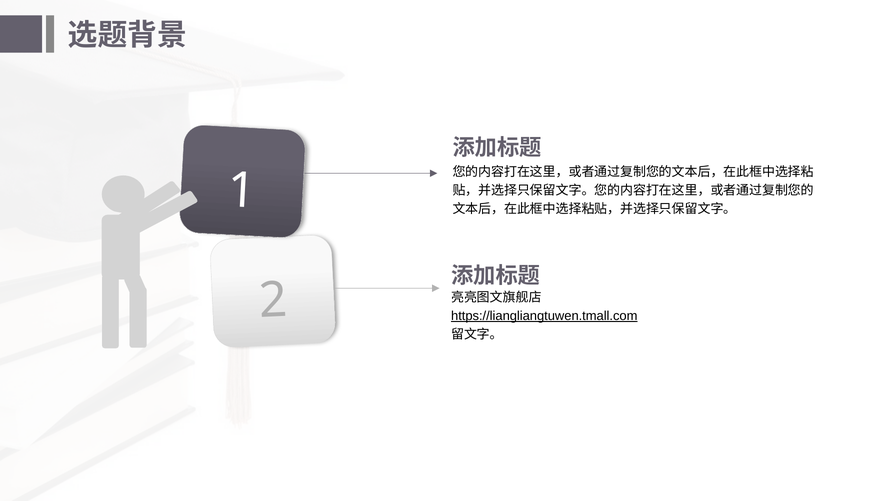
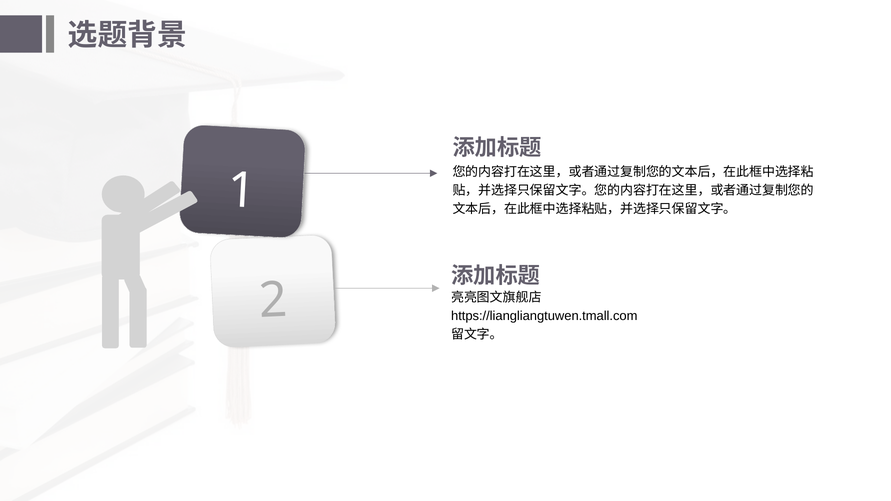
https://liangliangtuwen.tmall.com underline: present -> none (544, 316)
